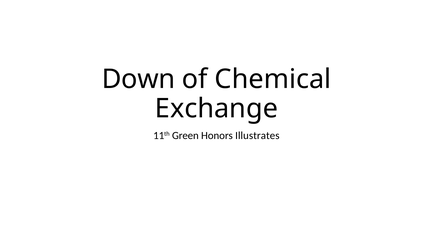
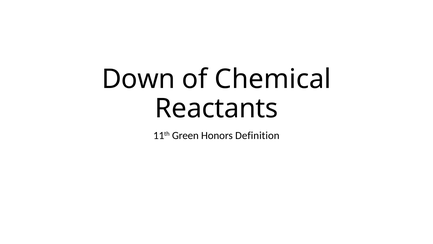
Exchange: Exchange -> Reactants (217, 108)
Illustrates: Illustrates -> Definition (257, 135)
